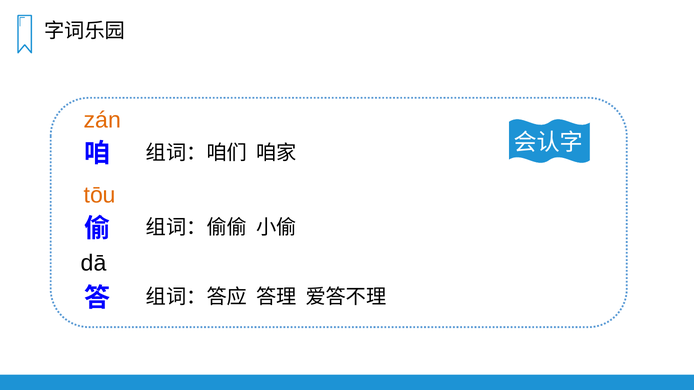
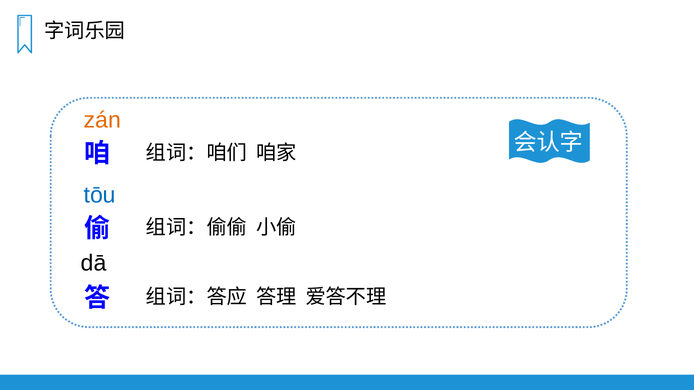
tōu colour: orange -> blue (100, 195)
